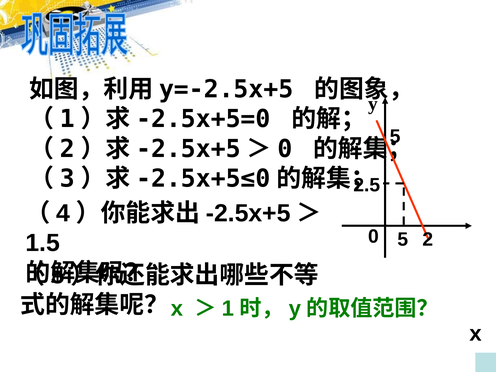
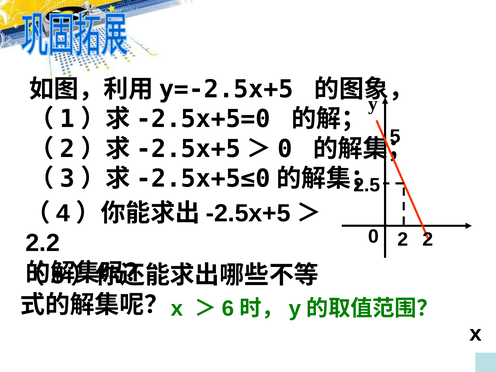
0 5: 5 -> 2 (403, 240)
1.5: 1.5 -> 2.2 (43, 243)
1: 1 -> 6 (228, 309)
